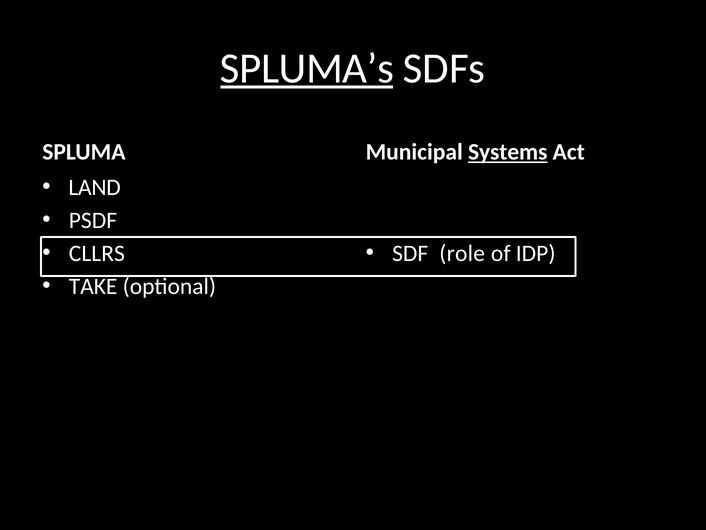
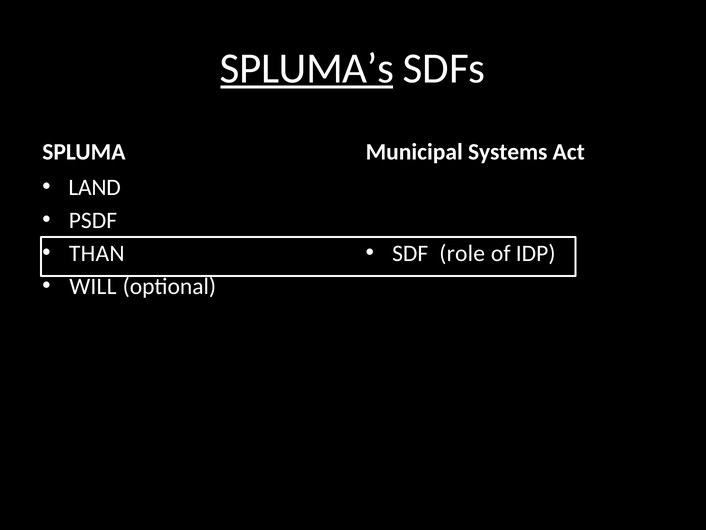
Systems underline: present -> none (508, 152)
CLLRS: CLLRS -> THAN (97, 253)
TAKE: TAKE -> WILL (93, 286)
